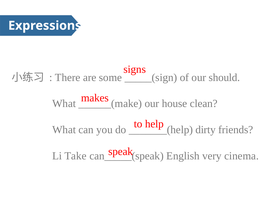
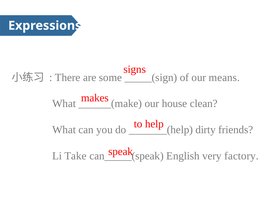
should: should -> means (224, 77)
cinema: cinema -> factory (242, 156)
